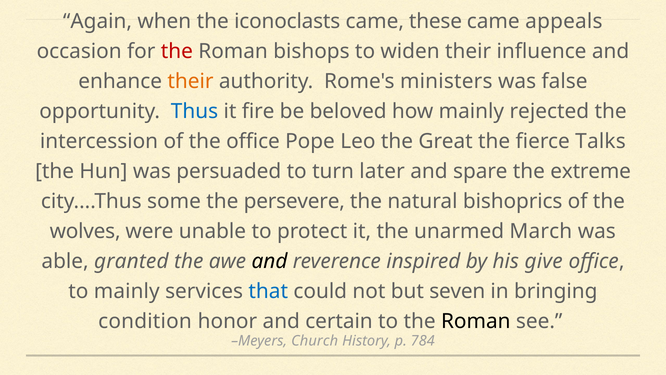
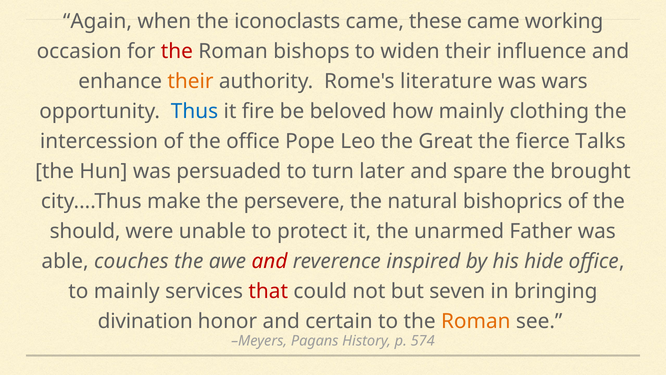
appeals: appeals -> working (564, 21)
ministers: ministers -> literature (446, 81)
false: false -> wars (565, 81)
rejected: rejected -> clothing (549, 111)
extreme: extreme -> brought (590, 171)
some: some -> make (174, 201)
wolves: wolves -> should (85, 231)
March: March -> Father (541, 231)
granted: granted -> couches (131, 261)
and colour: black -> red (269, 261)
give: give -> hide (544, 261)
that colour: blue -> red (268, 291)
condition: condition -> divination (145, 321)
Roman colour: black -> orange (476, 321)
Church: Church -> Pagans (315, 340)
784: 784 -> 574 (423, 340)
